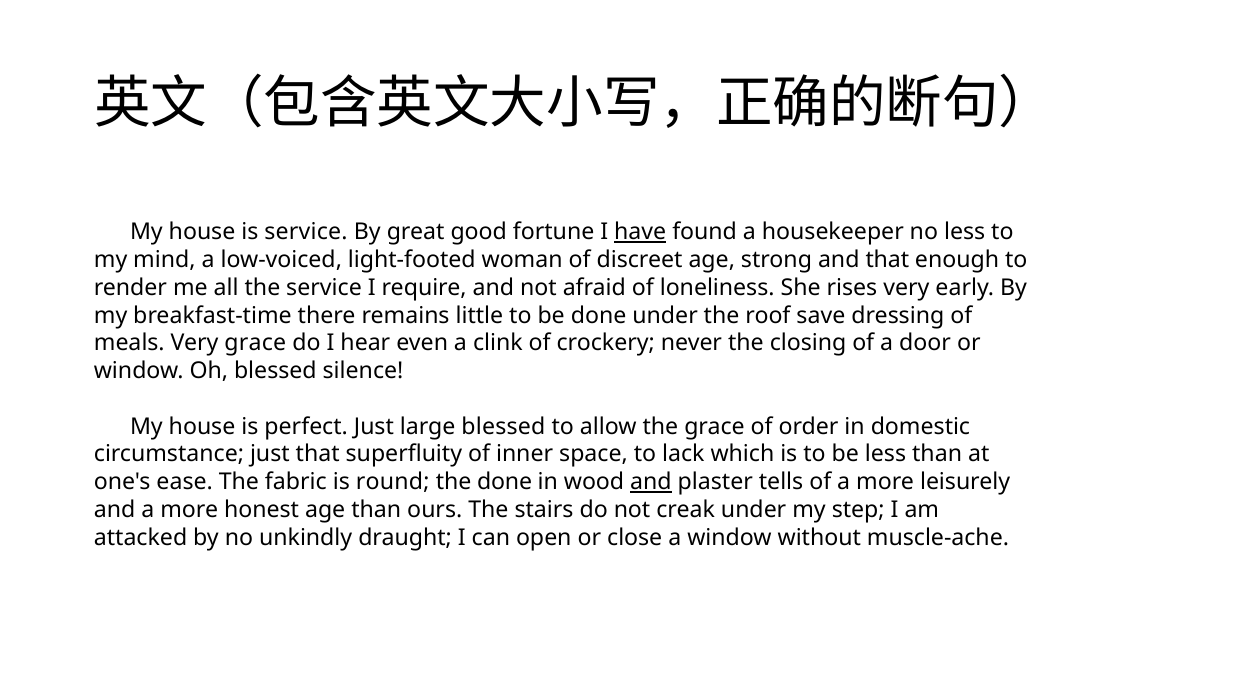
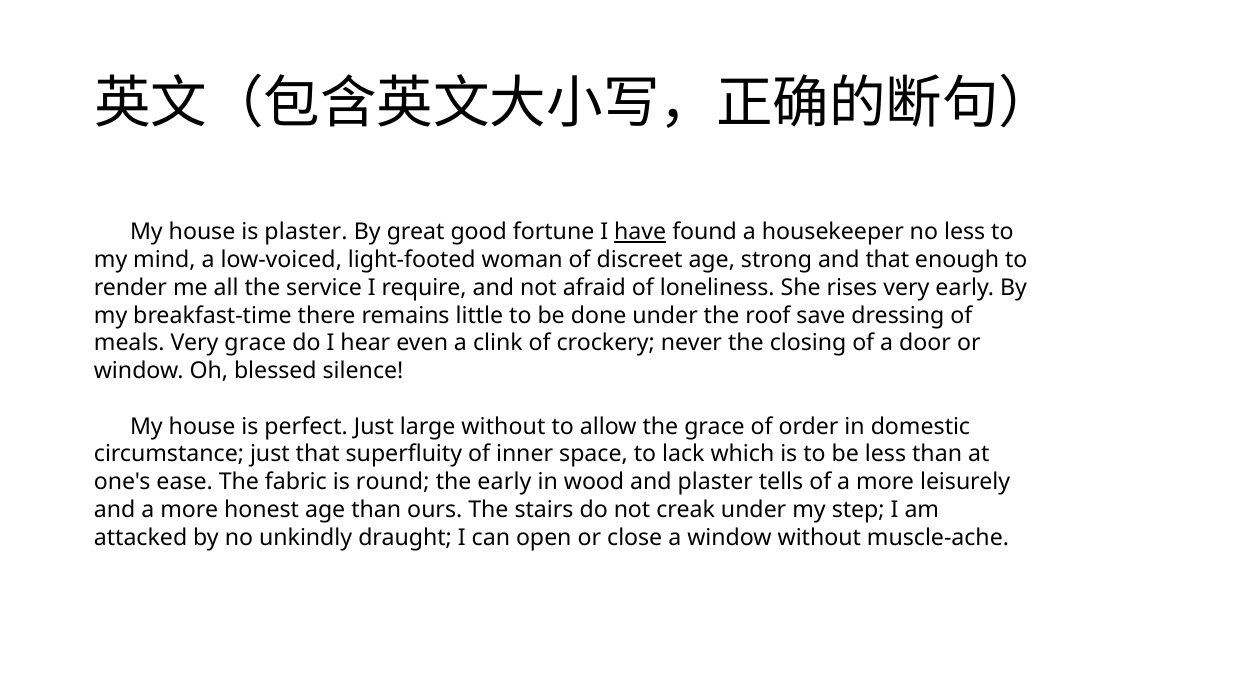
is service: service -> plaster (306, 232)
large blessed: blessed -> without (503, 427)
the done: done -> early (504, 482)
and underline: present -> none (651, 482)
